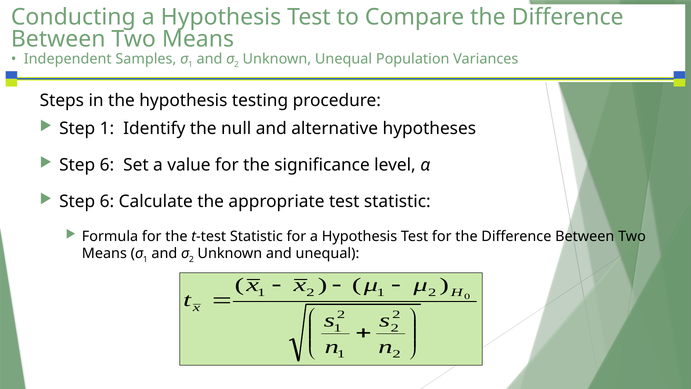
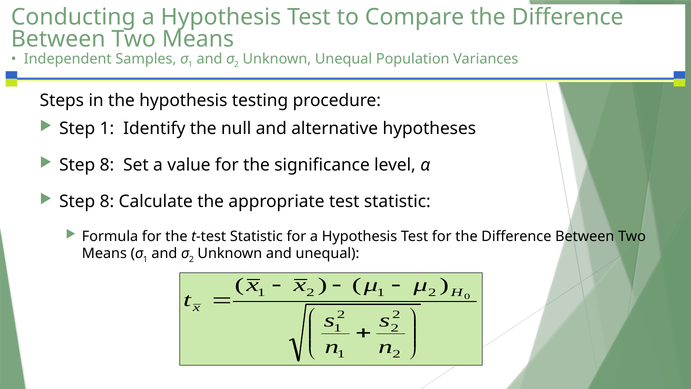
6: 6 -> 8 (107, 165)
6: 6 -> 8 (107, 202)
